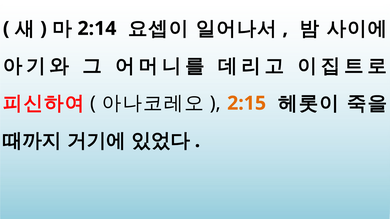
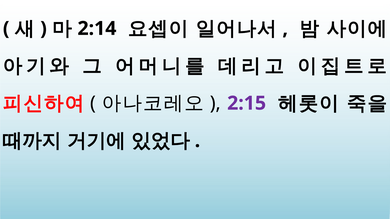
2:15 colour: orange -> purple (247, 103)
